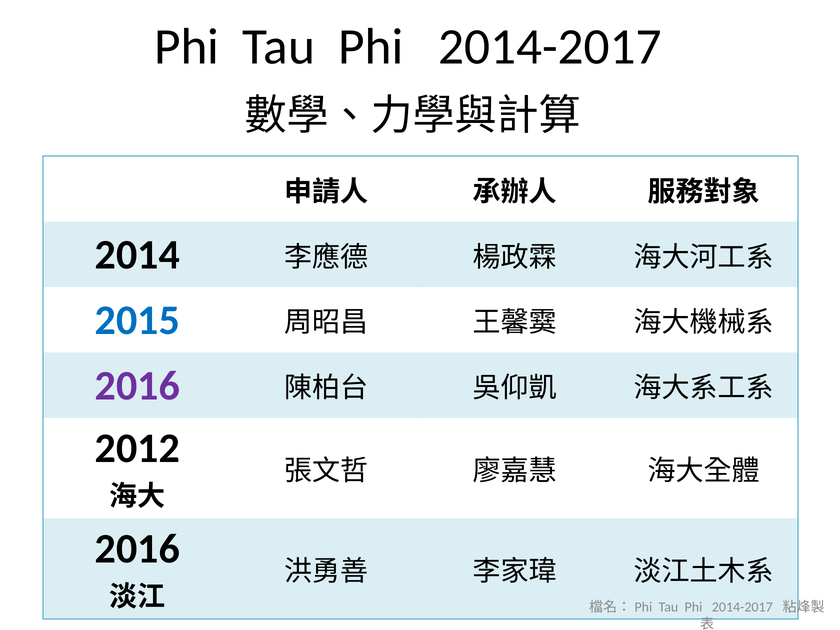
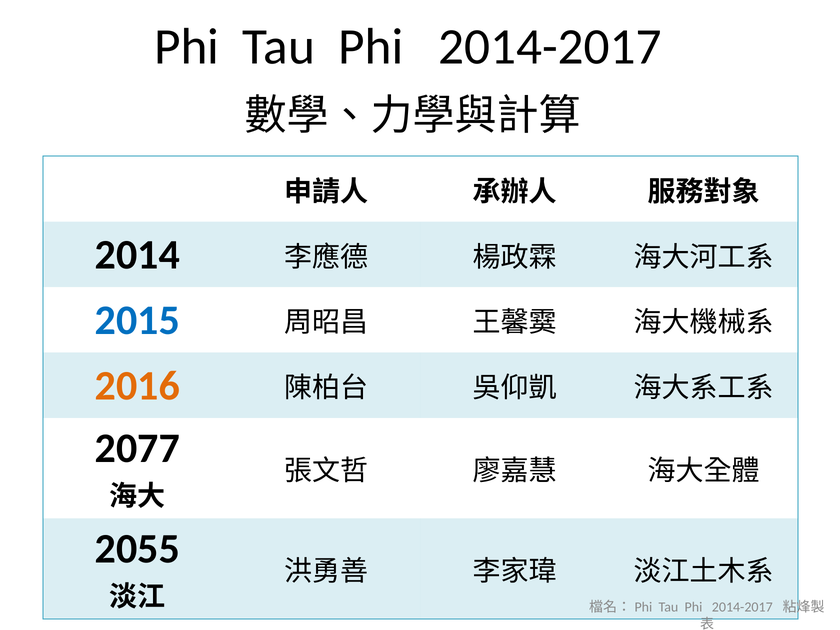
2016 colour: purple -> orange (137, 386)
2012: 2012 -> 2077 (137, 448)
2016: 2016 -> 2055 (137, 549)
